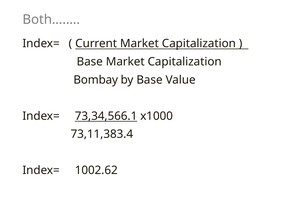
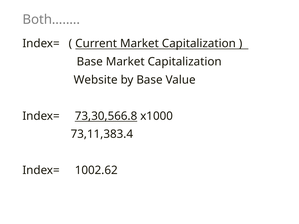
Bombay: Bombay -> Website (96, 80)
73,34,566.1: 73,34,566.1 -> 73,30,566.8 (106, 116)
